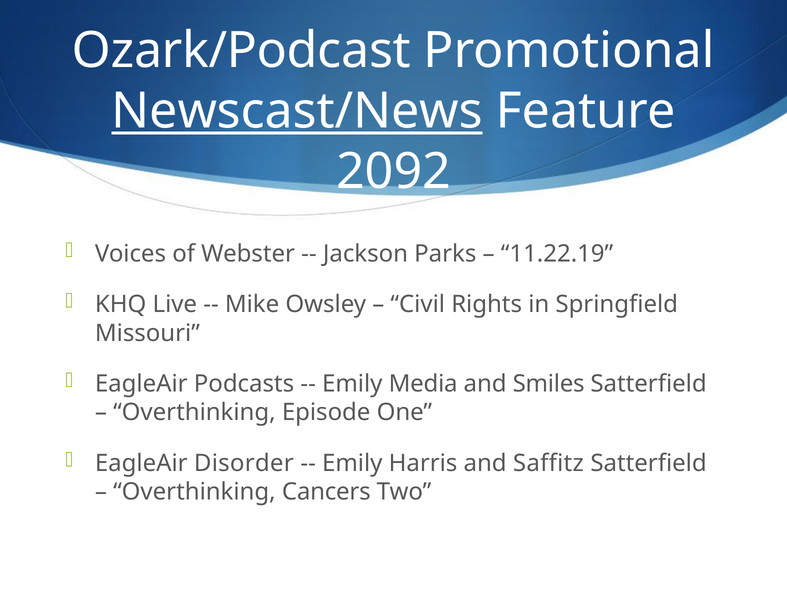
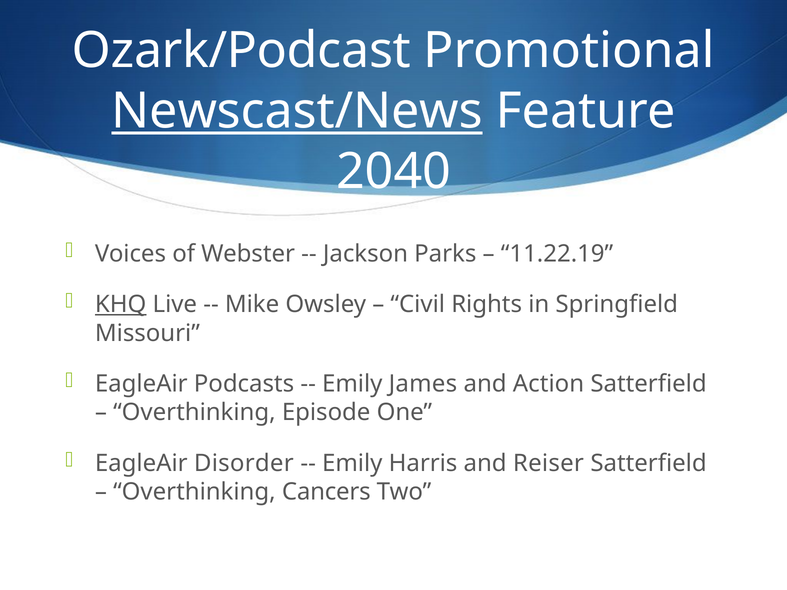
2092: 2092 -> 2040 (394, 172)
KHQ underline: none -> present (121, 304)
Media: Media -> James (423, 384)
Smiles: Smiles -> Action (549, 384)
Saffitz: Saffitz -> Reiser (548, 463)
